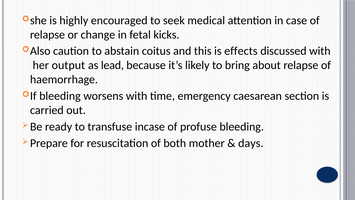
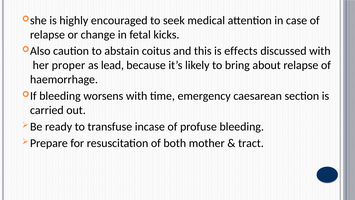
output: output -> proper (68, 65)
days: days -> tract (251, 143)
